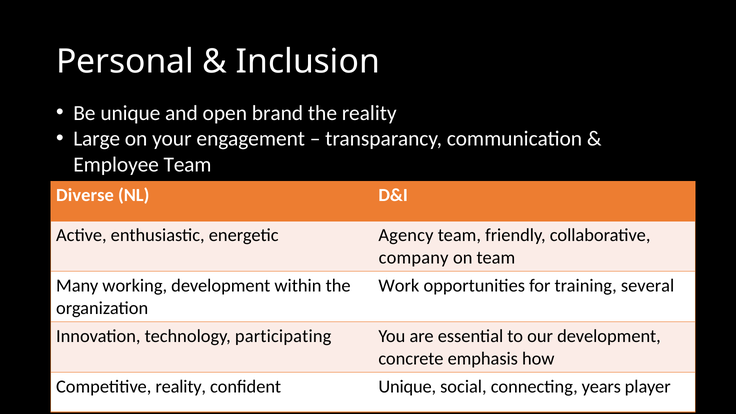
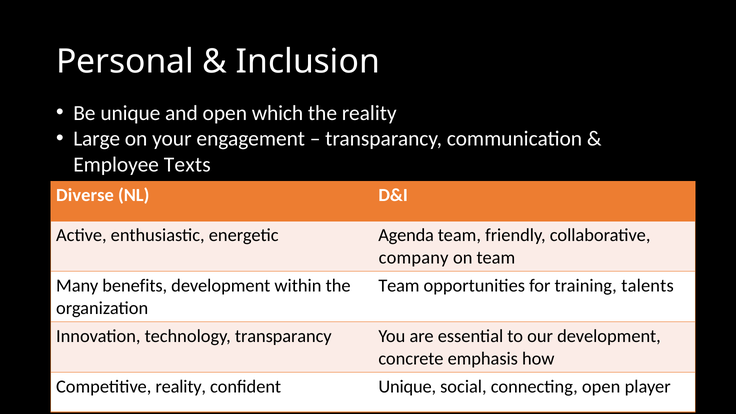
brand: brand -> which (278, 113)
Employee Team: Team -> Texts (187, 165)
Agency: Agency -> Agenda (406, 235)
working: working -> benefits (135, 286)
Work: Work -> Team (399, 286)
several: several -> talents (648, 286)
technology participating: participating -> transparancy (283, 336)
connecting years: years -> open (601, 386)
